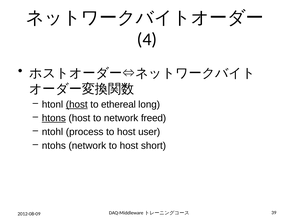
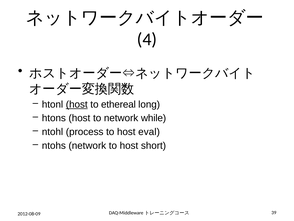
htons underline: present -> none (54, 118)
freed: freed -> while (154, 118)
user: user -> eval (149, 132)
